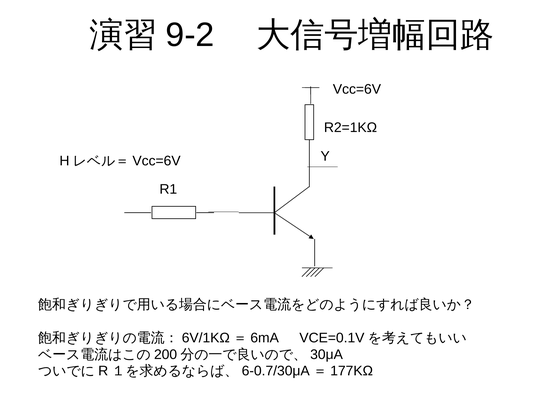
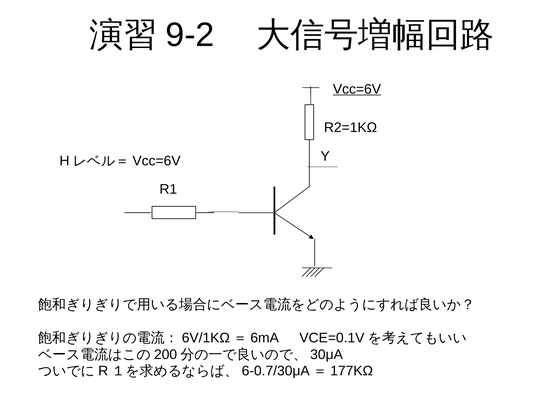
Vcc=6V underline: none -> present (357, 89)
